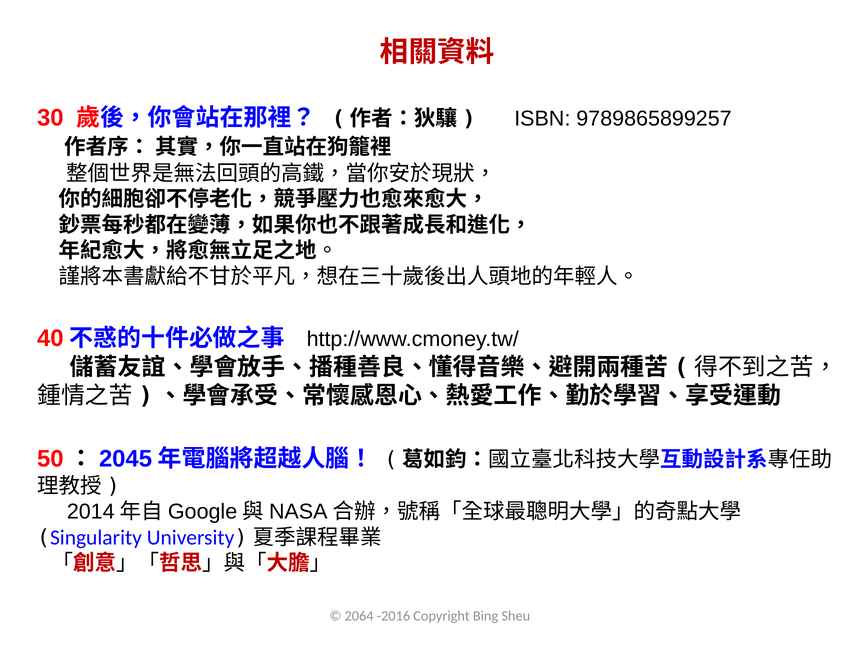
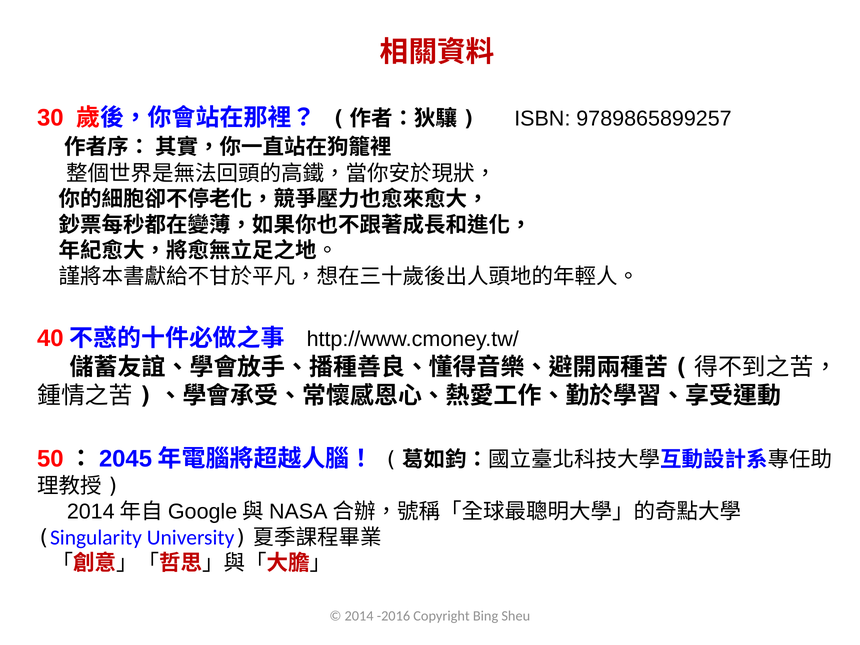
2064: 2064 -> 2014 (359, 616)
